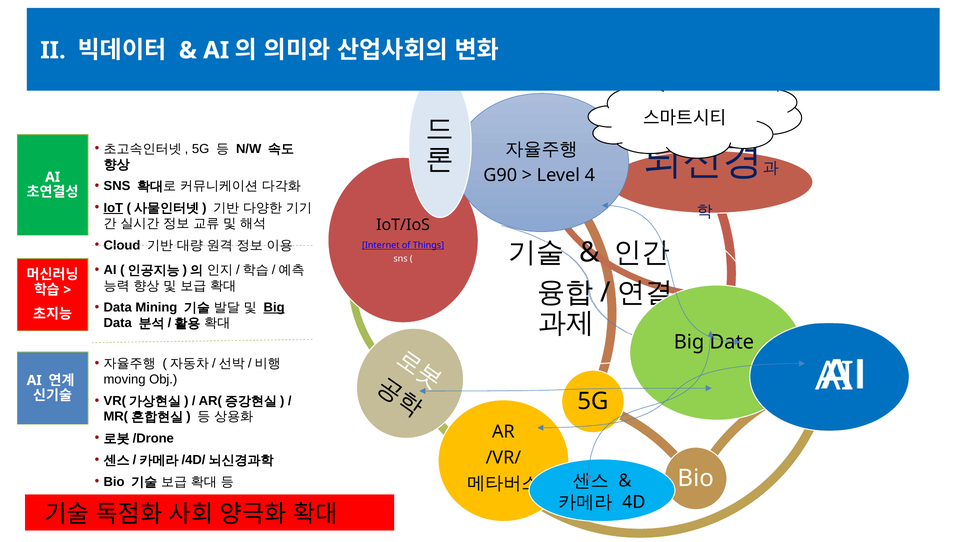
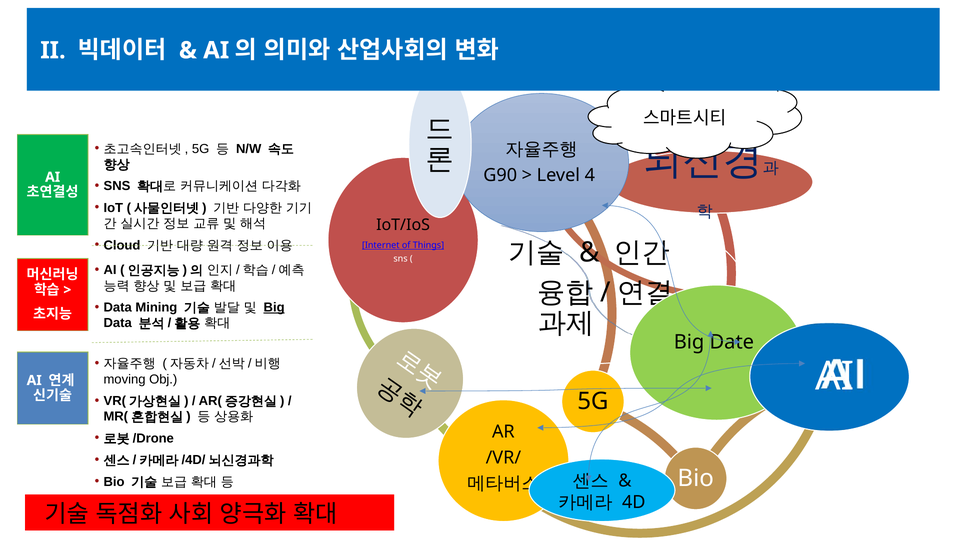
IoT underline: present -> none (113, 208)
